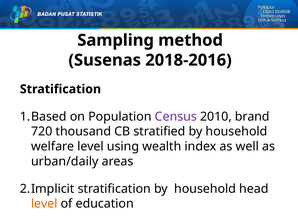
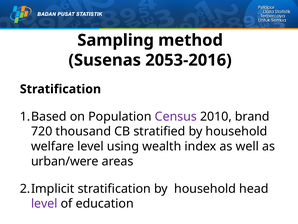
2018-2016: 2018-2016 -> 2053-2016 (188, 60)
urban/daily: urban/daily -> urban/were (65, 161)
level colour: orange -> purple (44, 203)
